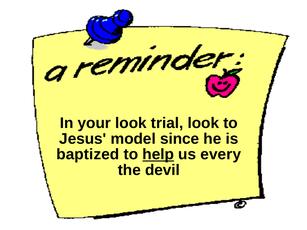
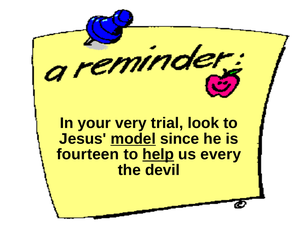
your look: look -> very (131, 123)
model underline: none -> present (133, 139)
baptized: baptized -> fourteen (88, 155)
